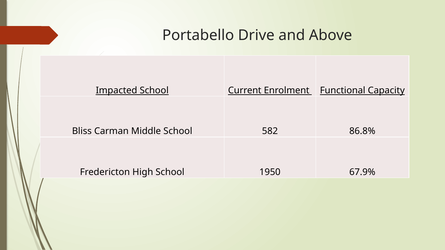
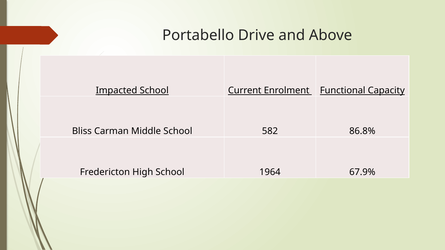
1950: 1950 -> 1964 (270, 172)
